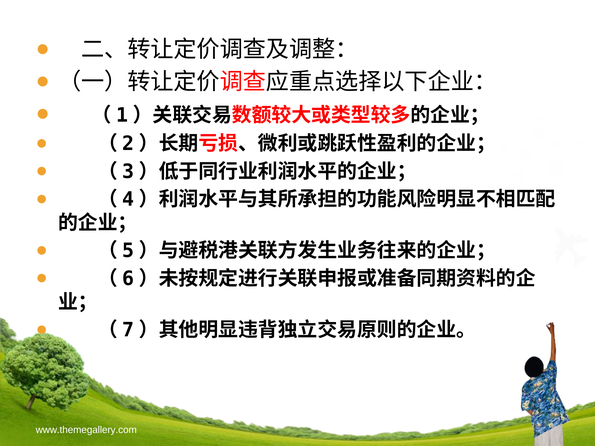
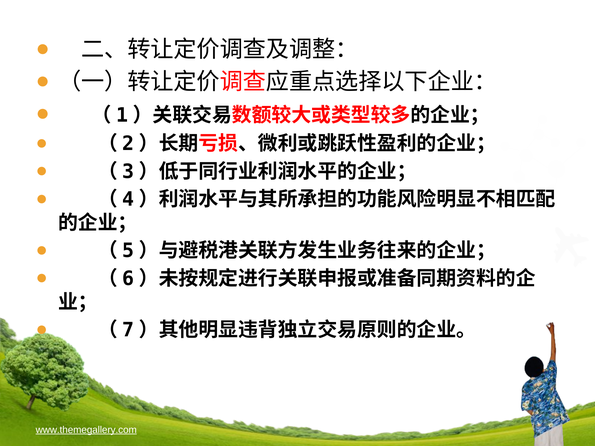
www.themegallery.com underline: none -> present (86, 430)
